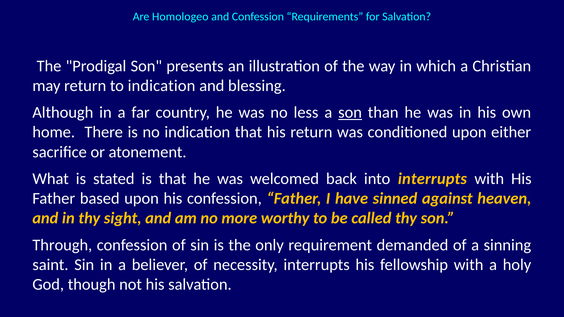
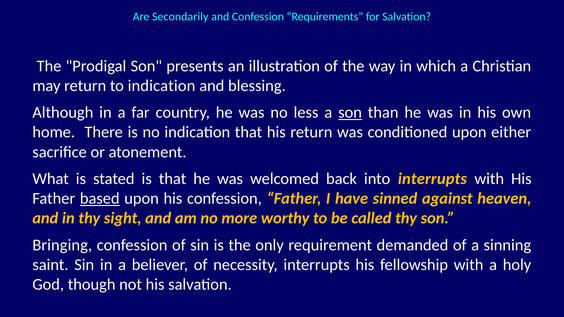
Homologeo: Homologeo -> Secondarily (180, 17)
based underline: none -> present (100, 199)
Through: Through -> Bringing (62, 245)
